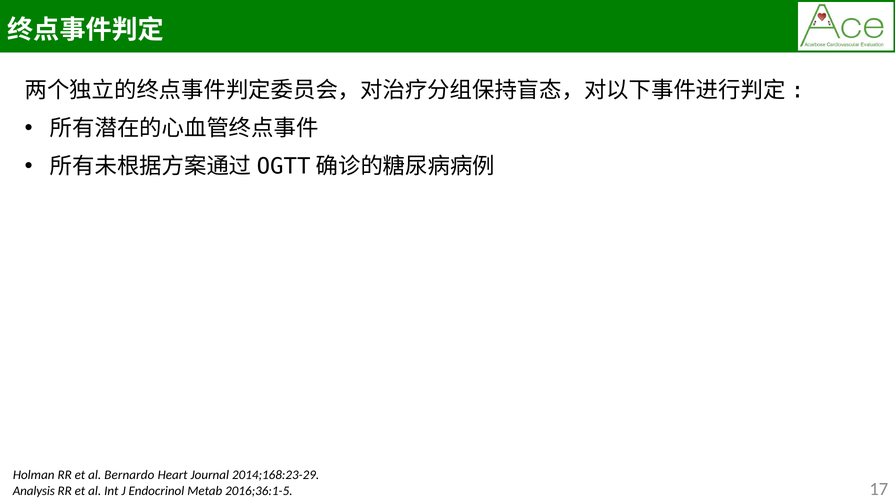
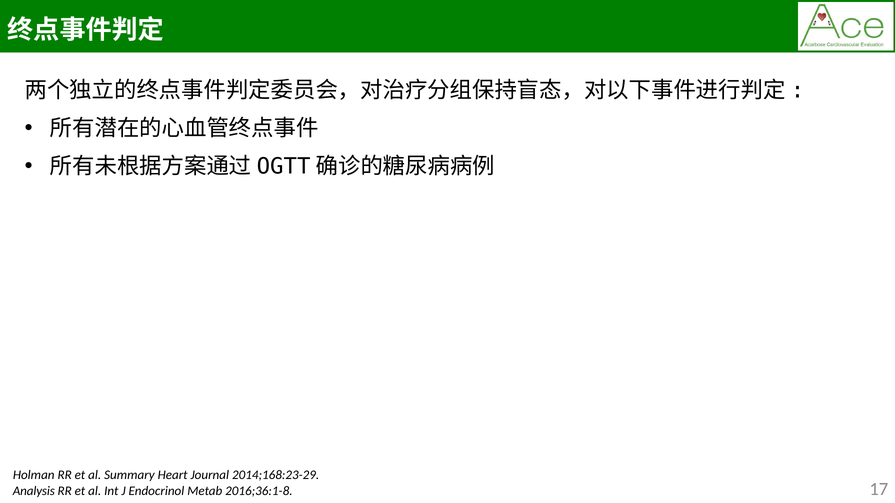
Bernardo: Bernardo -> Summary (129, 476)
2016;36:1-5: 2016;36:1-5 -> 2016;36:1-8 (259, 491)
